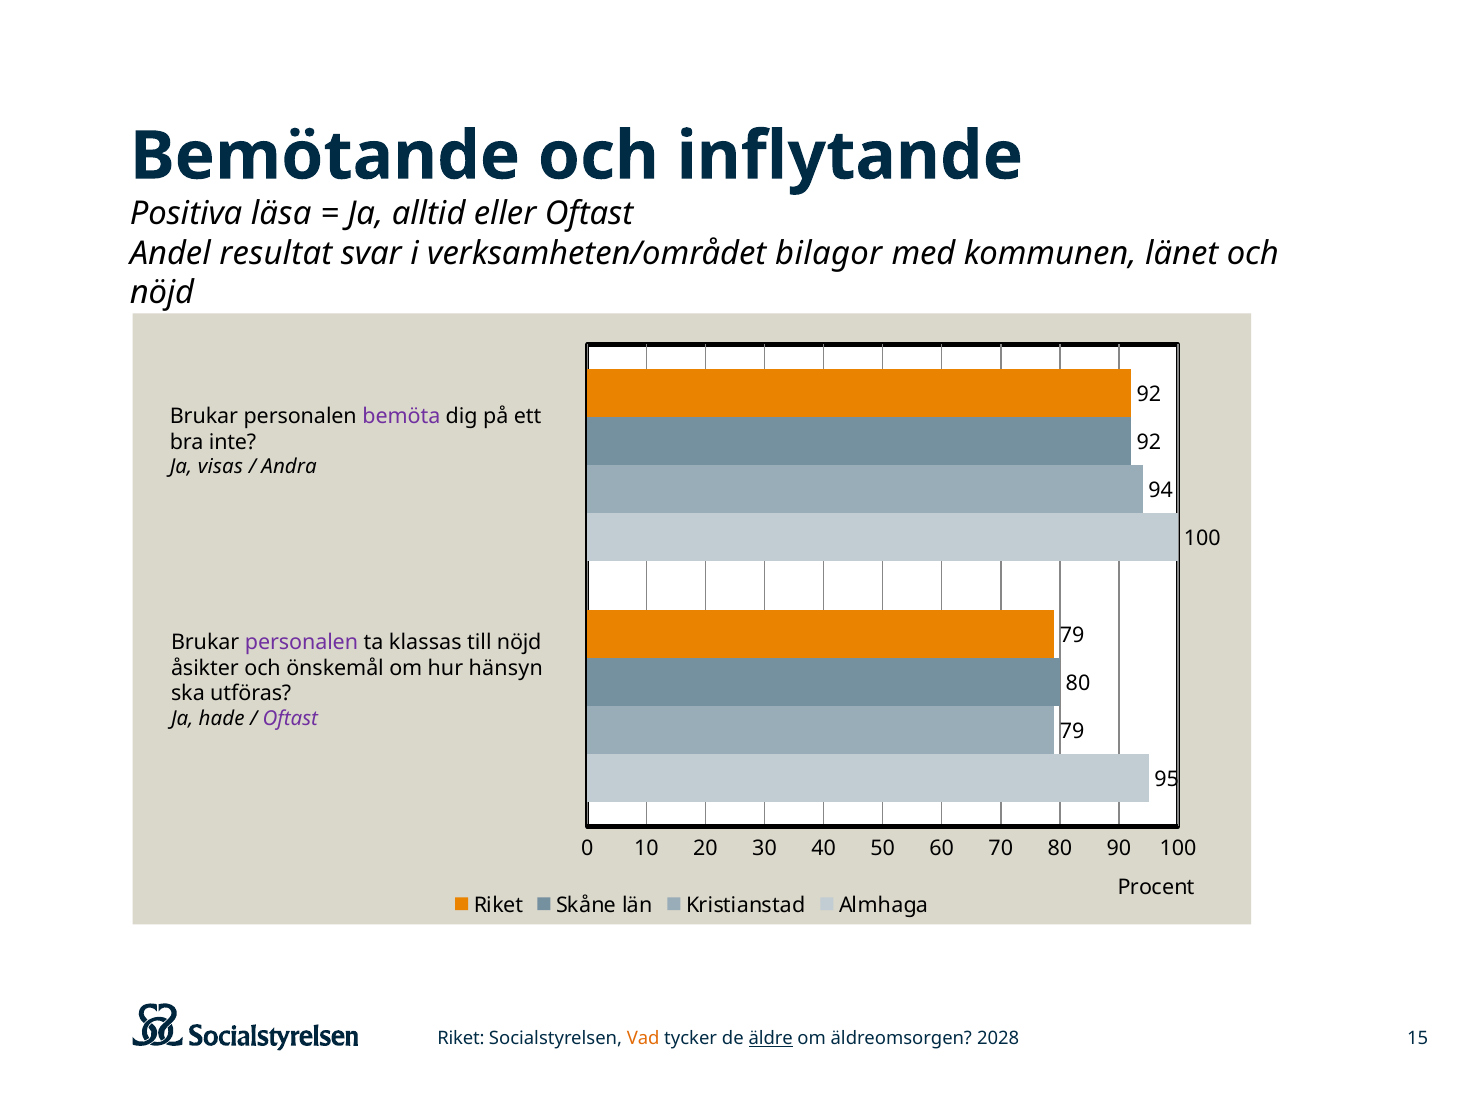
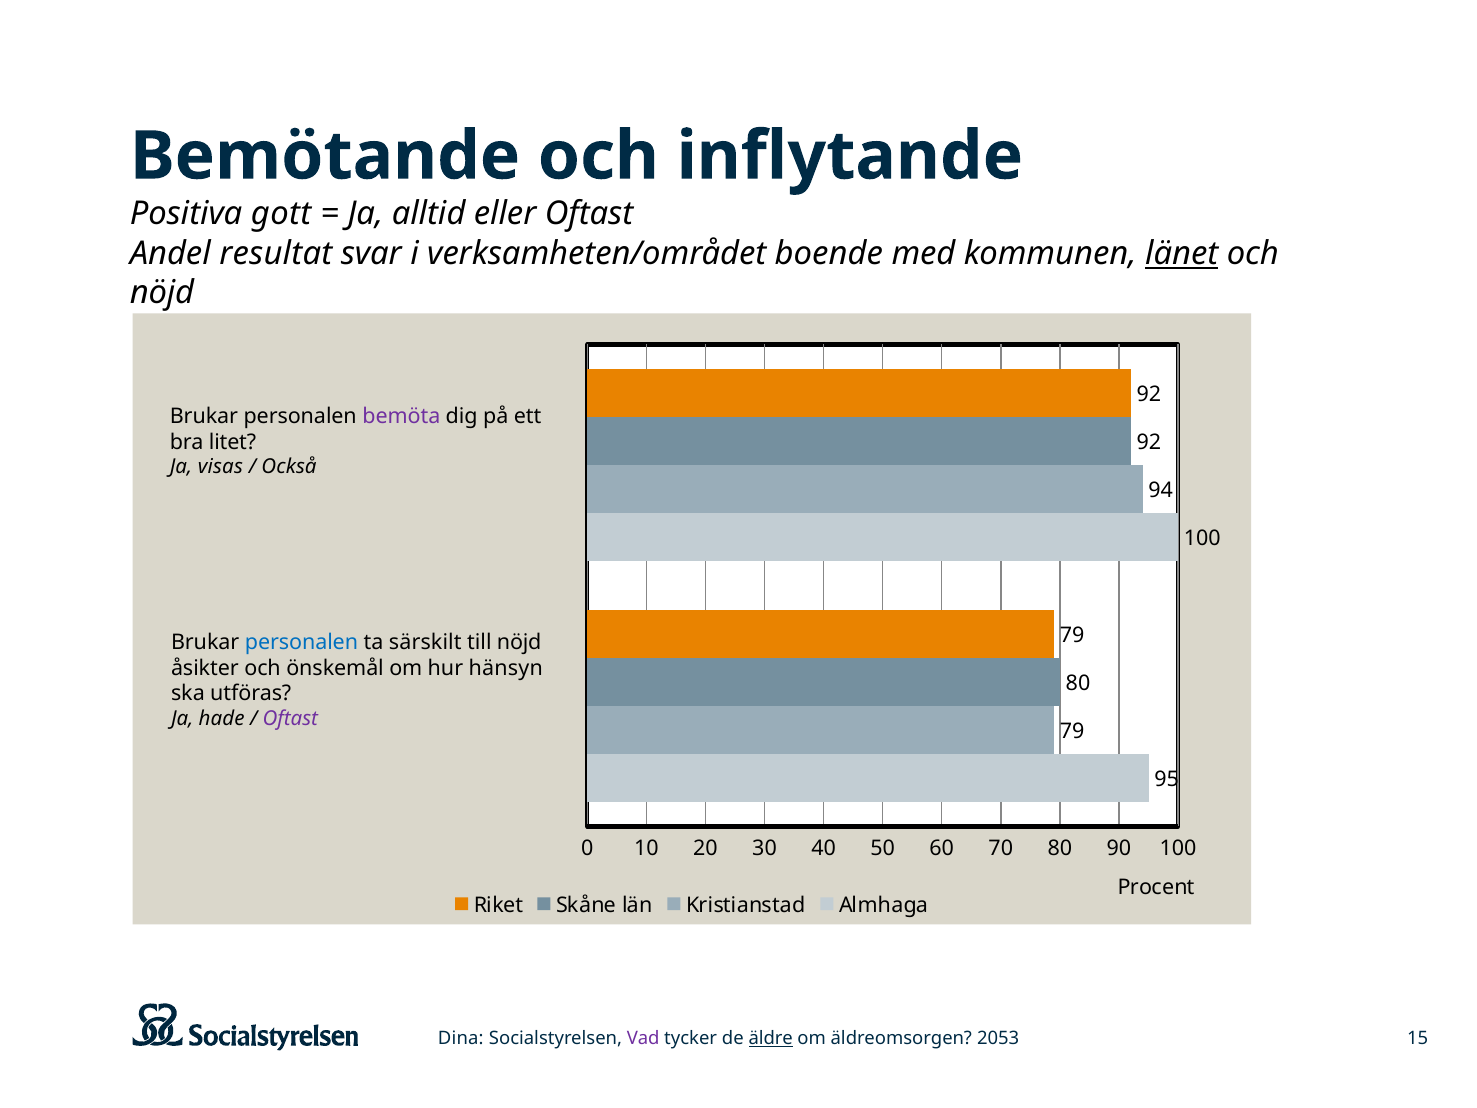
läsa: läsa -> gott (281, 214)
bilagor: bilagor -> boende (829, 253)
länet underline: none -> present (1182, 253)
inte: inte -> litet (233, 442)
Andra: Andra -> Också (289, 467)
personalen colour: purple -> blue (301, 642)
klassas: klassas -> särskilt (425, 642)
Riket: Riket -> Dina (461, 1038)
Vad colour: orange -> purple (643, 1038)
2028: 2028 -> 2053 (998, 1038)
